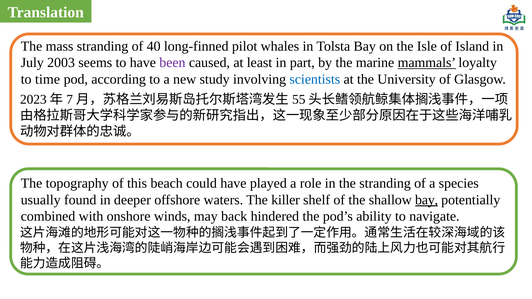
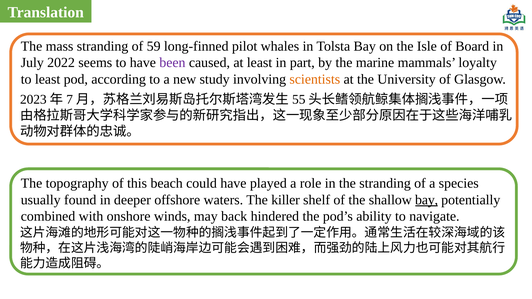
40: 40 -> 59 (154, 46)
Island: Island -> Board (472, 46)
2003: 2003 -> 2022 (61, 63)
mammals underline: present -> none (427, 63)
to time: time -> least (48, 79)
scientists colour: blue -> orange (315, 79)
